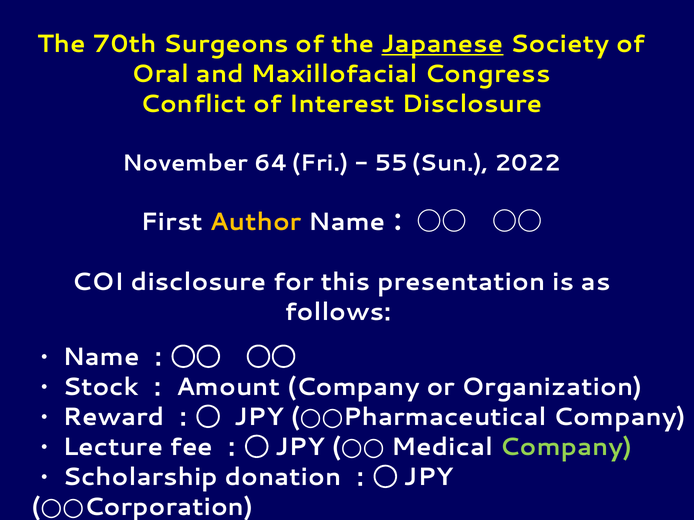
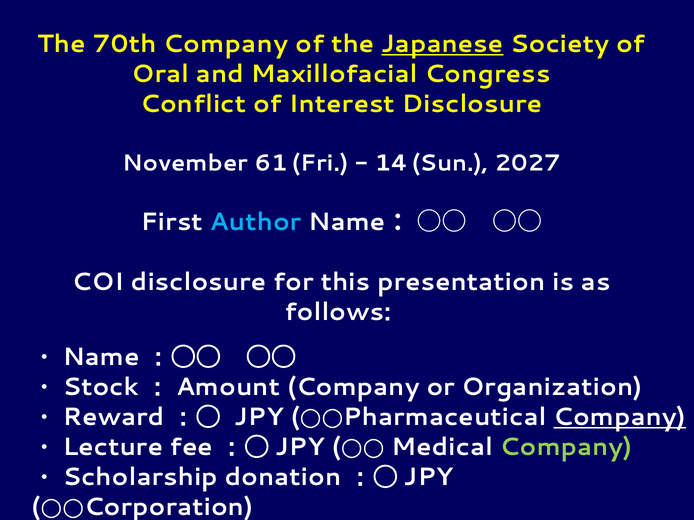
70th Surgeons: Surgeons -> Company (226, 44)
64: 64 -> 61 (271, 163)
55: 55 -> 14 (391, 163)
2022: 2022 -> 2027 (528, 163)
Author colour: yellow -> light blue (256, 222)
Company underline: none -> present (620, 417)
